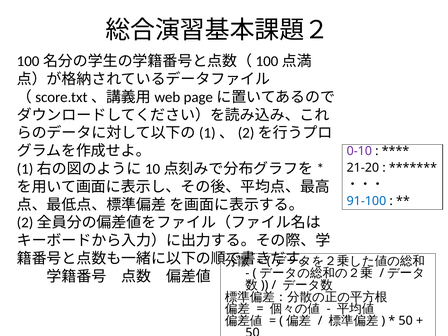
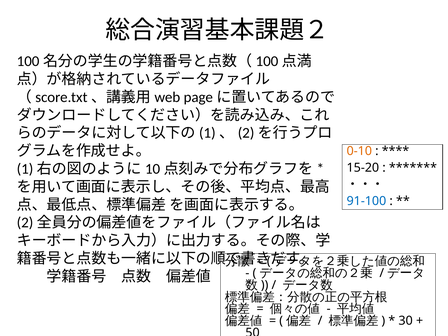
0-10 colour: purple -> orange (359, 151)
21-20: 21-20 -> 15-20 (363, 168)
50: 50 -> 30 (406, 321)
